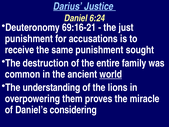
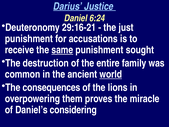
69:16-21: 69:16-21 -> 29:16-21 (79, 27)
same underline: none -> present (62, 50)
understanding: understanding -> consequences (51, 87)
